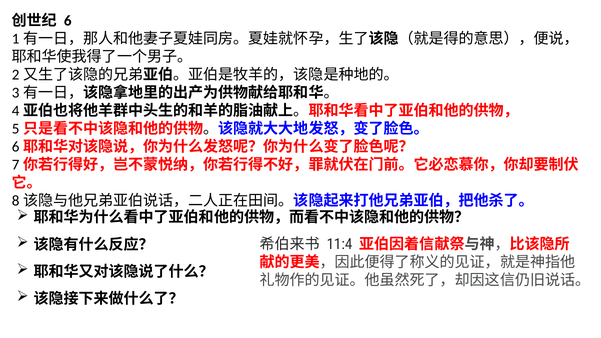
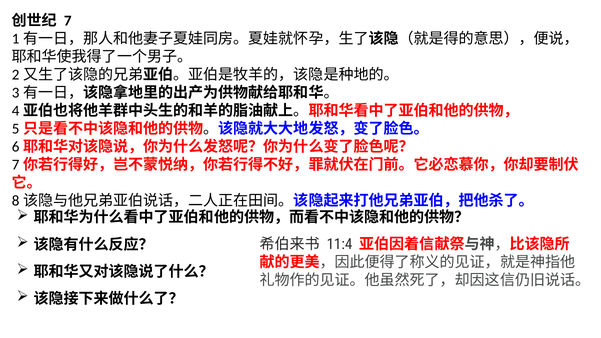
6: 6 -> 7 (68, 21)
